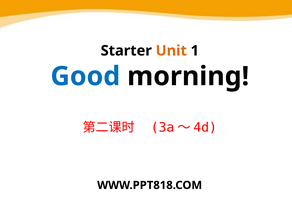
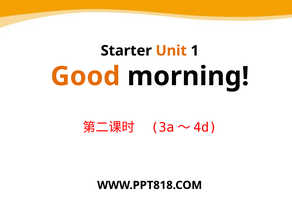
Good colour: blue -> orange (85, 76)
